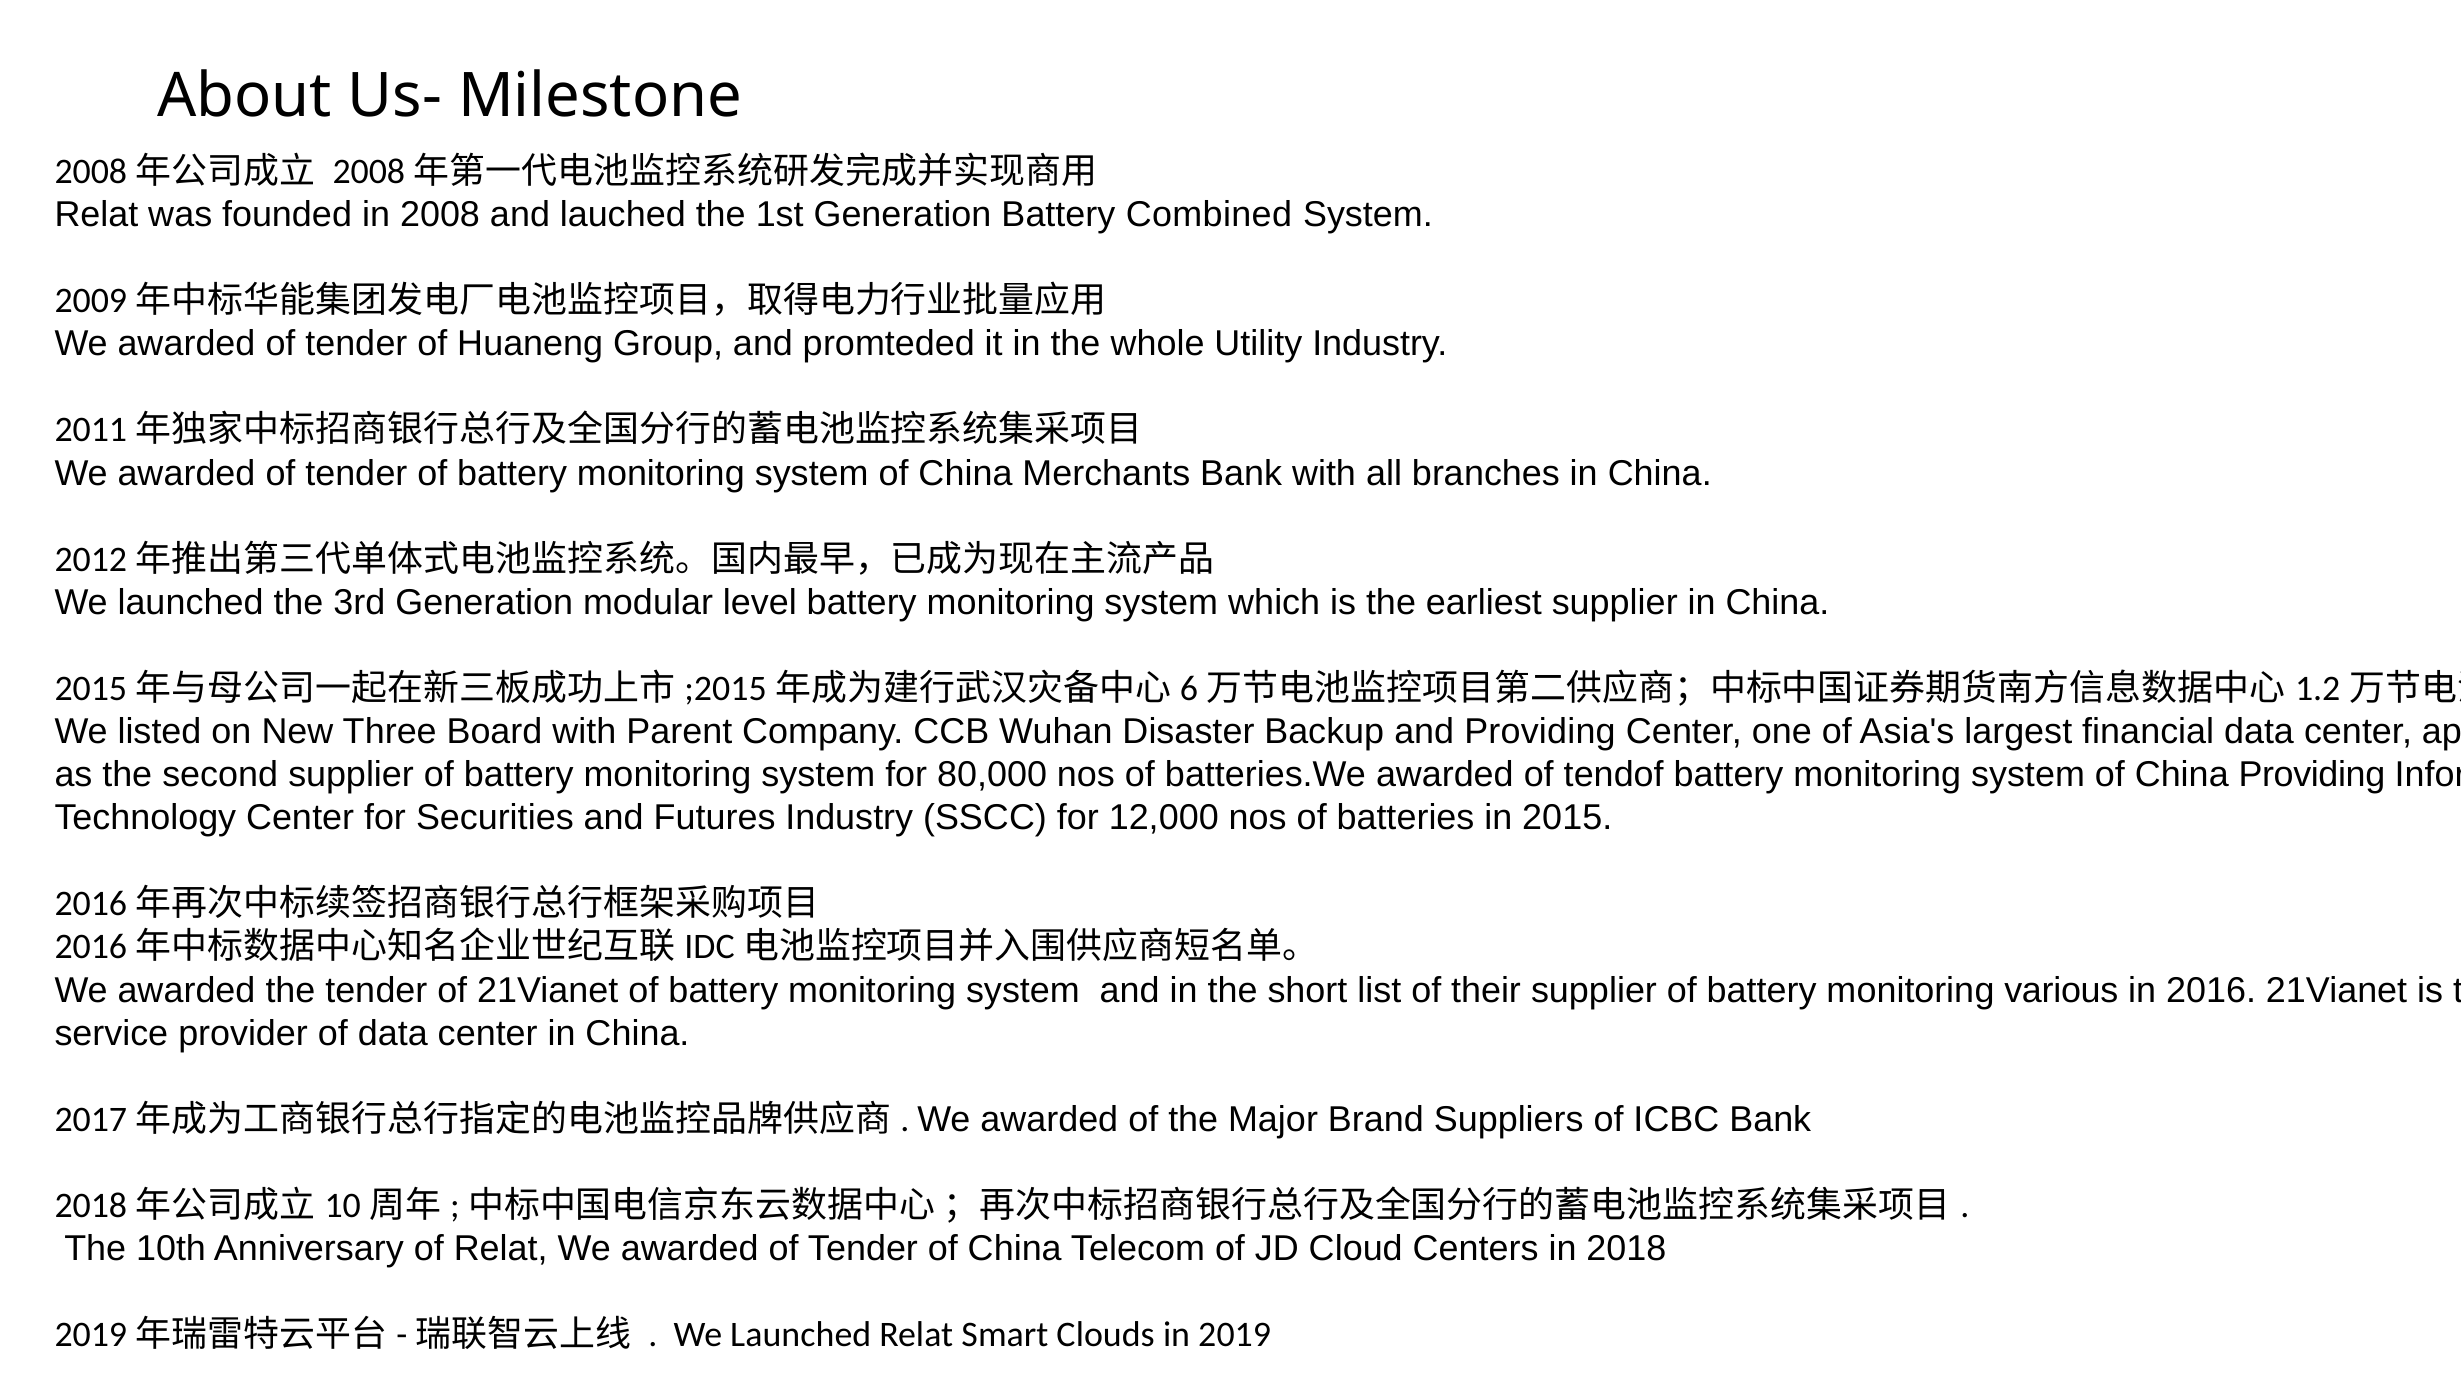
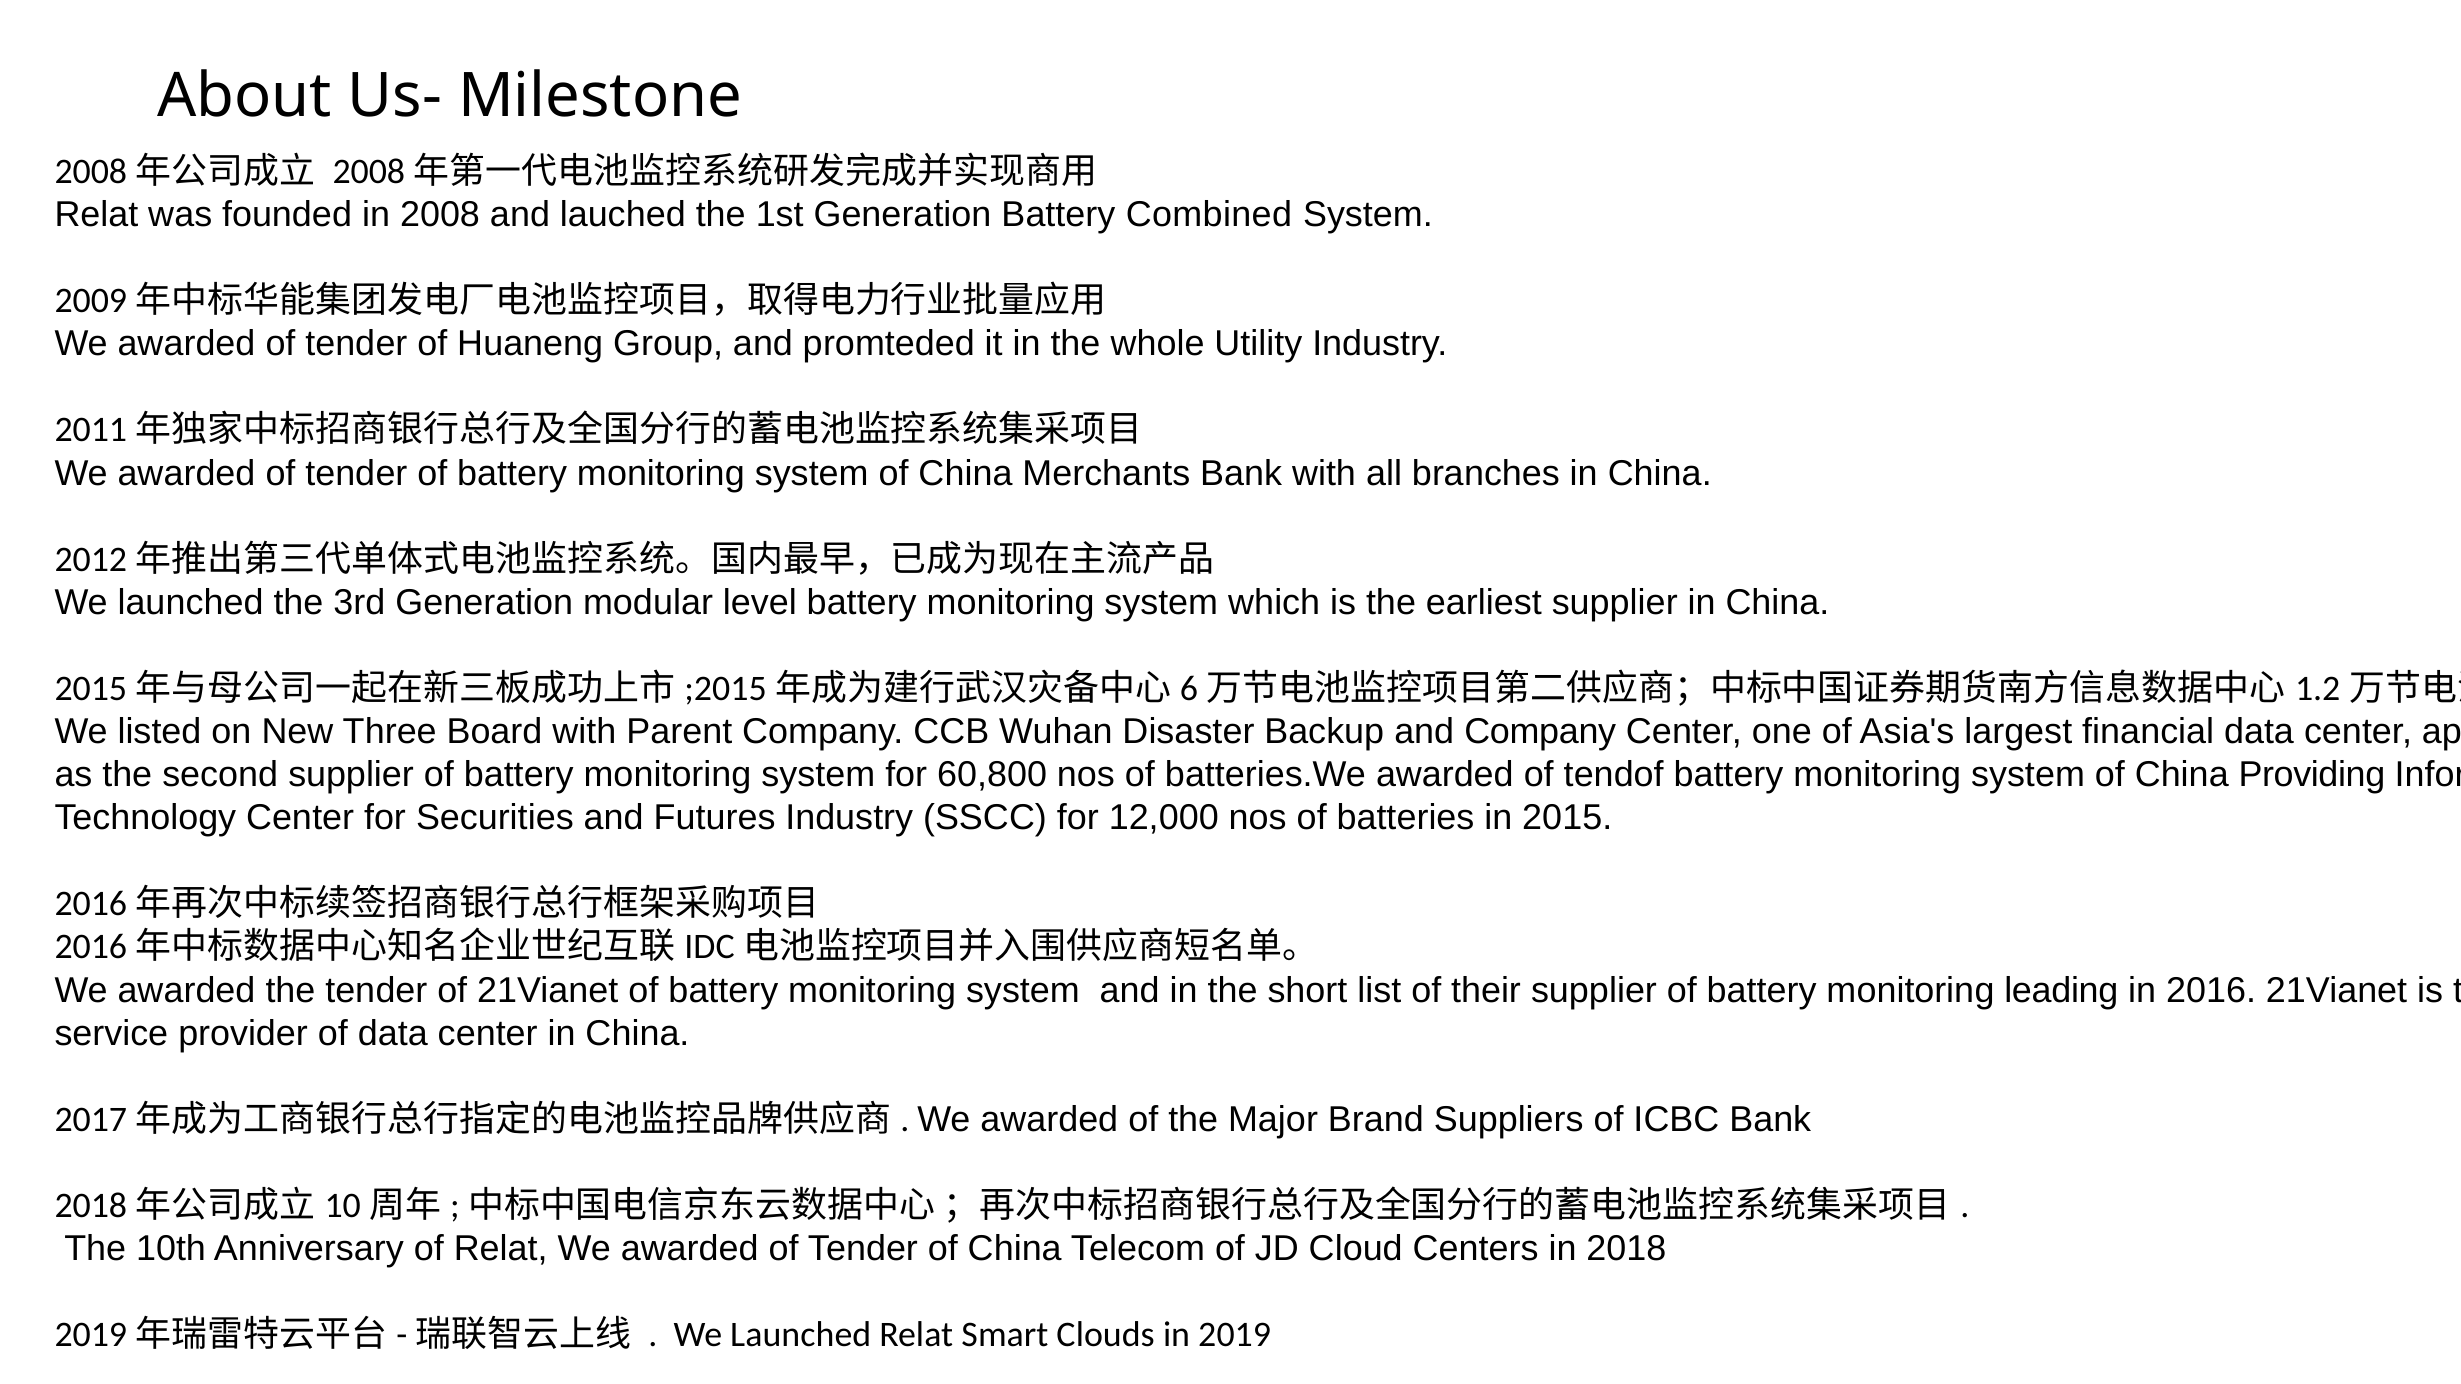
and Providing: Providing -> Company (1540, 732)
80,000: 80,000 -> 60,800 (992, 775)
monitoring various: various -> leading (2061, 990)
